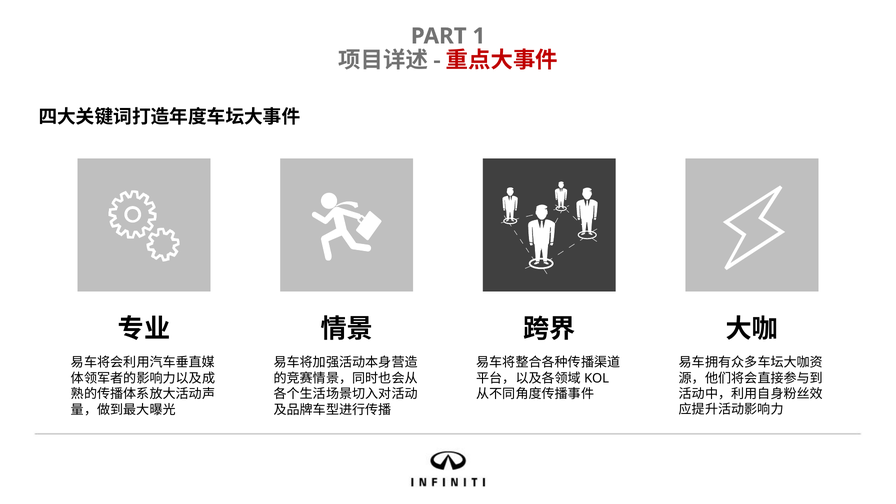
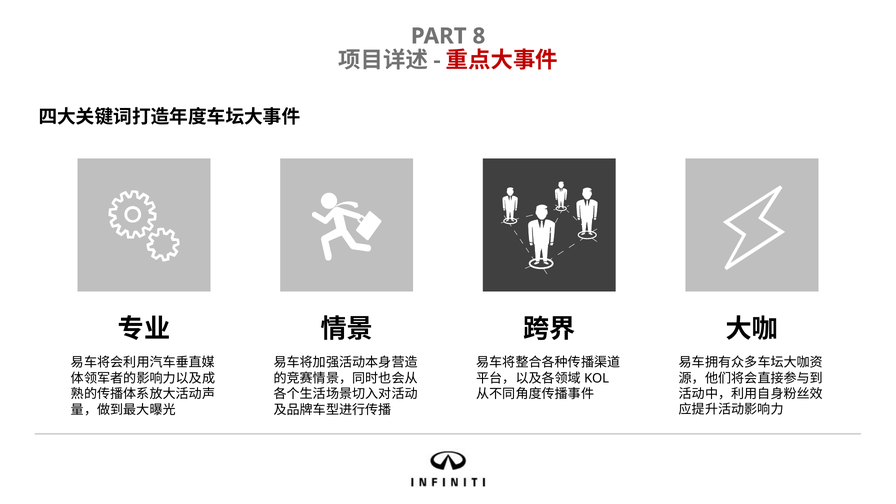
1: 1 -> 8 (479, 36)
